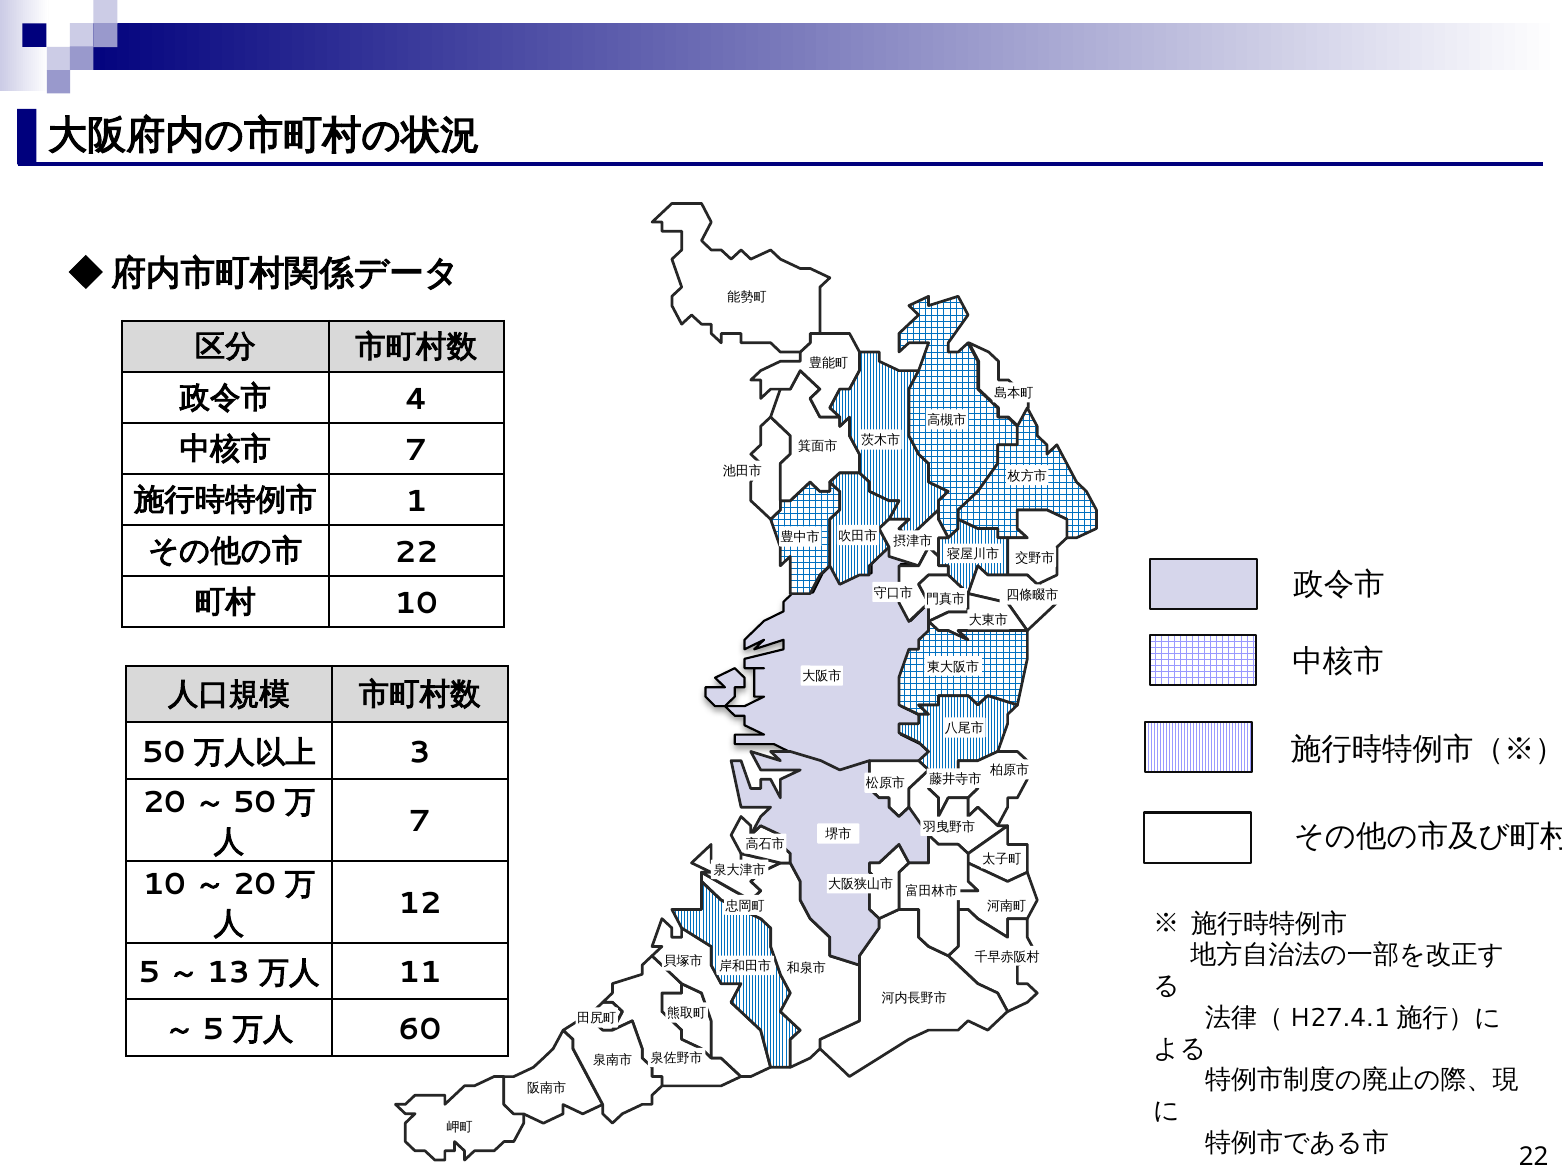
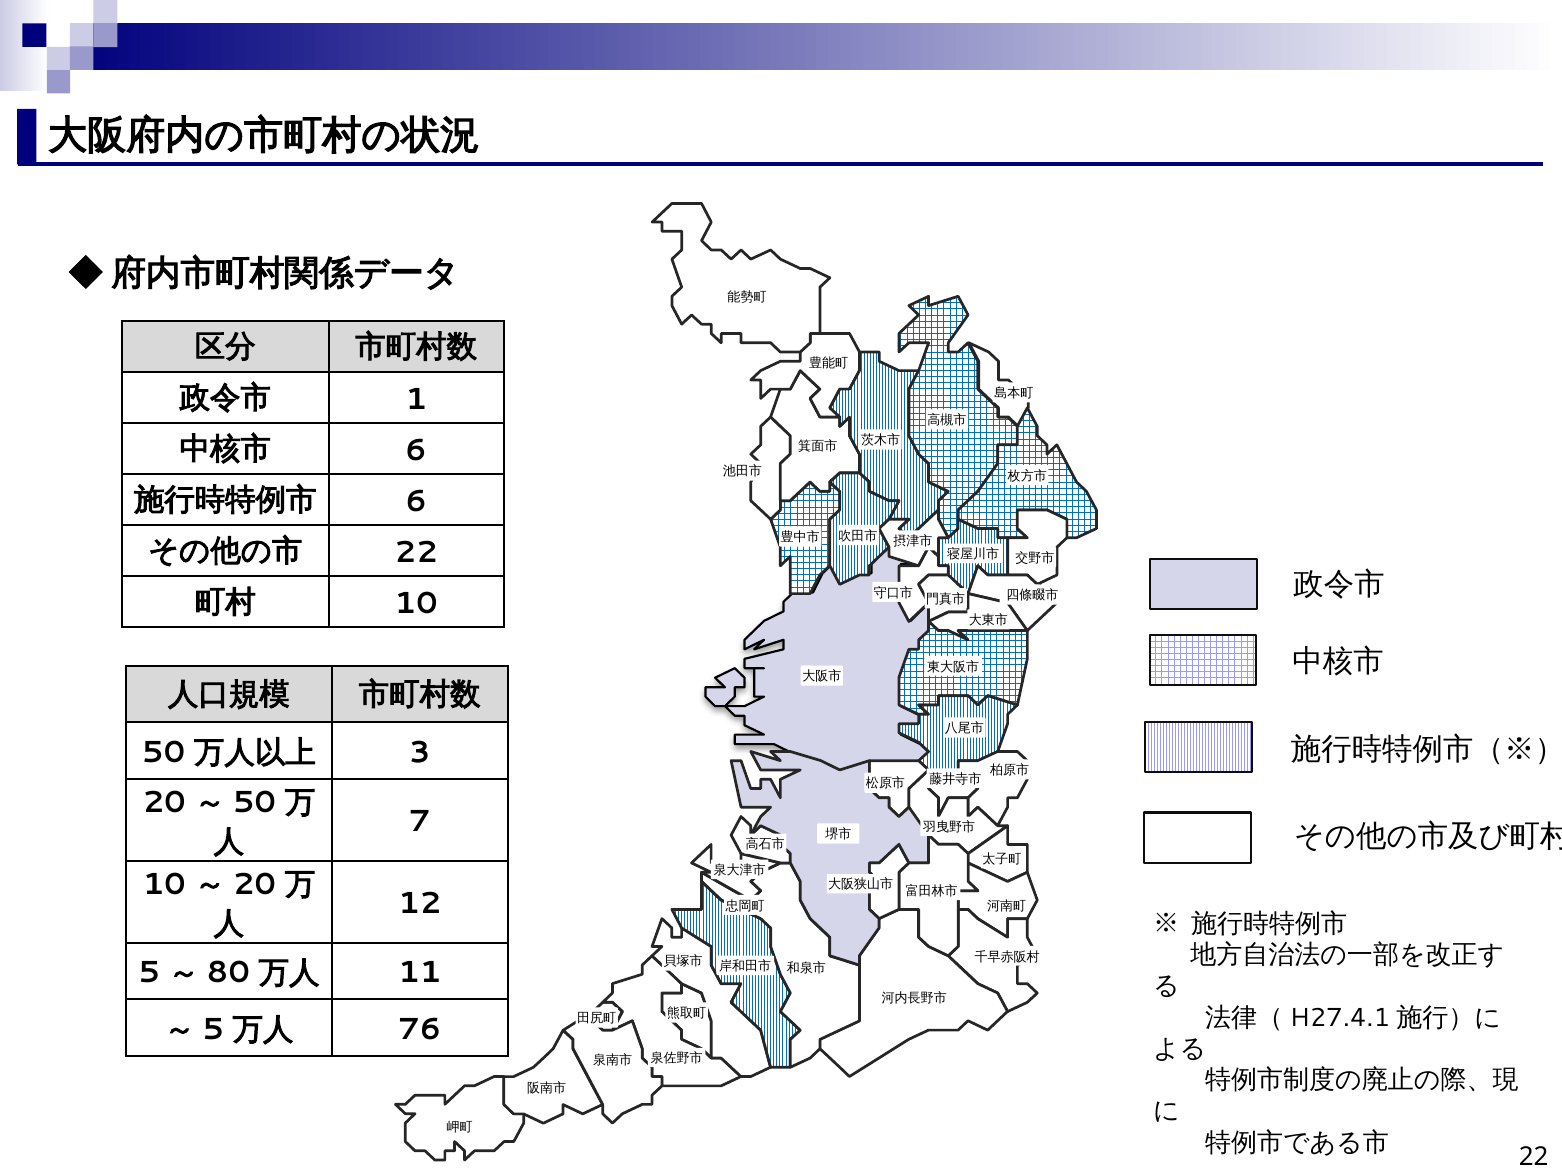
4: 4 -> 1 (416, 399)
7: 7 -> 6 (416, 450)
1: 1 -> 6 (416, 501)
13: 13 -> 80 (228, 972)
60: 60 -> 76 (420, 1029)
